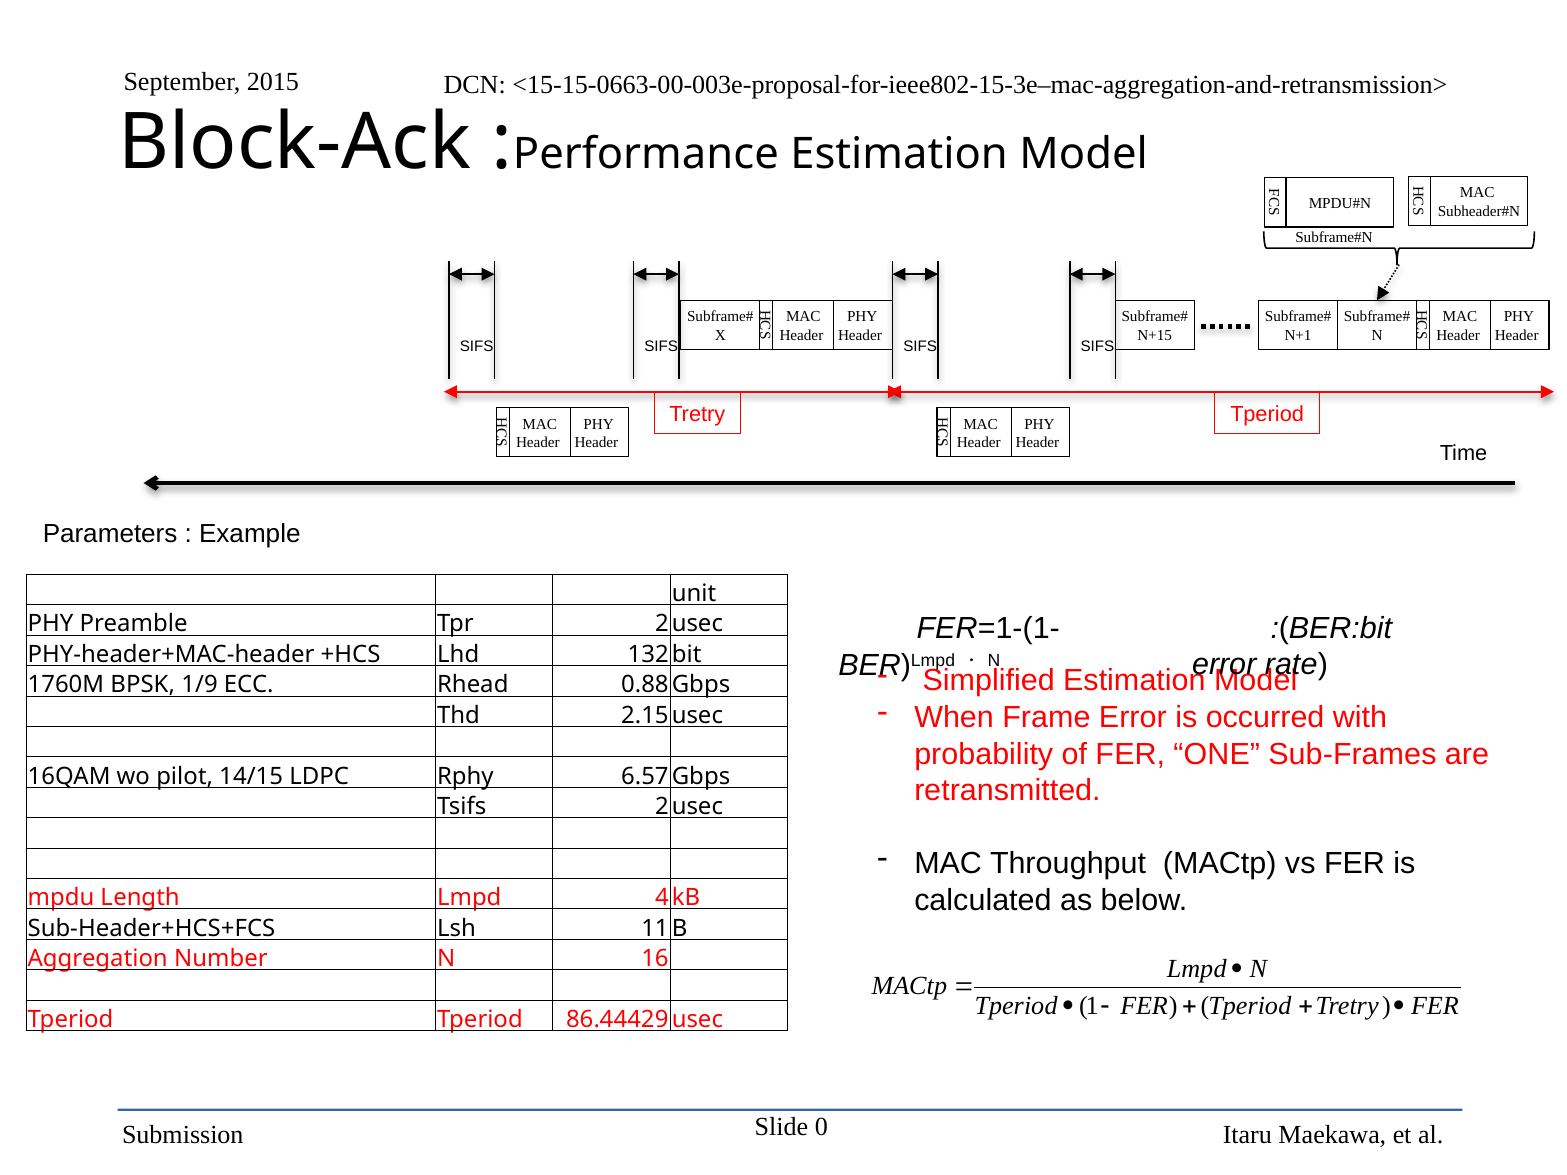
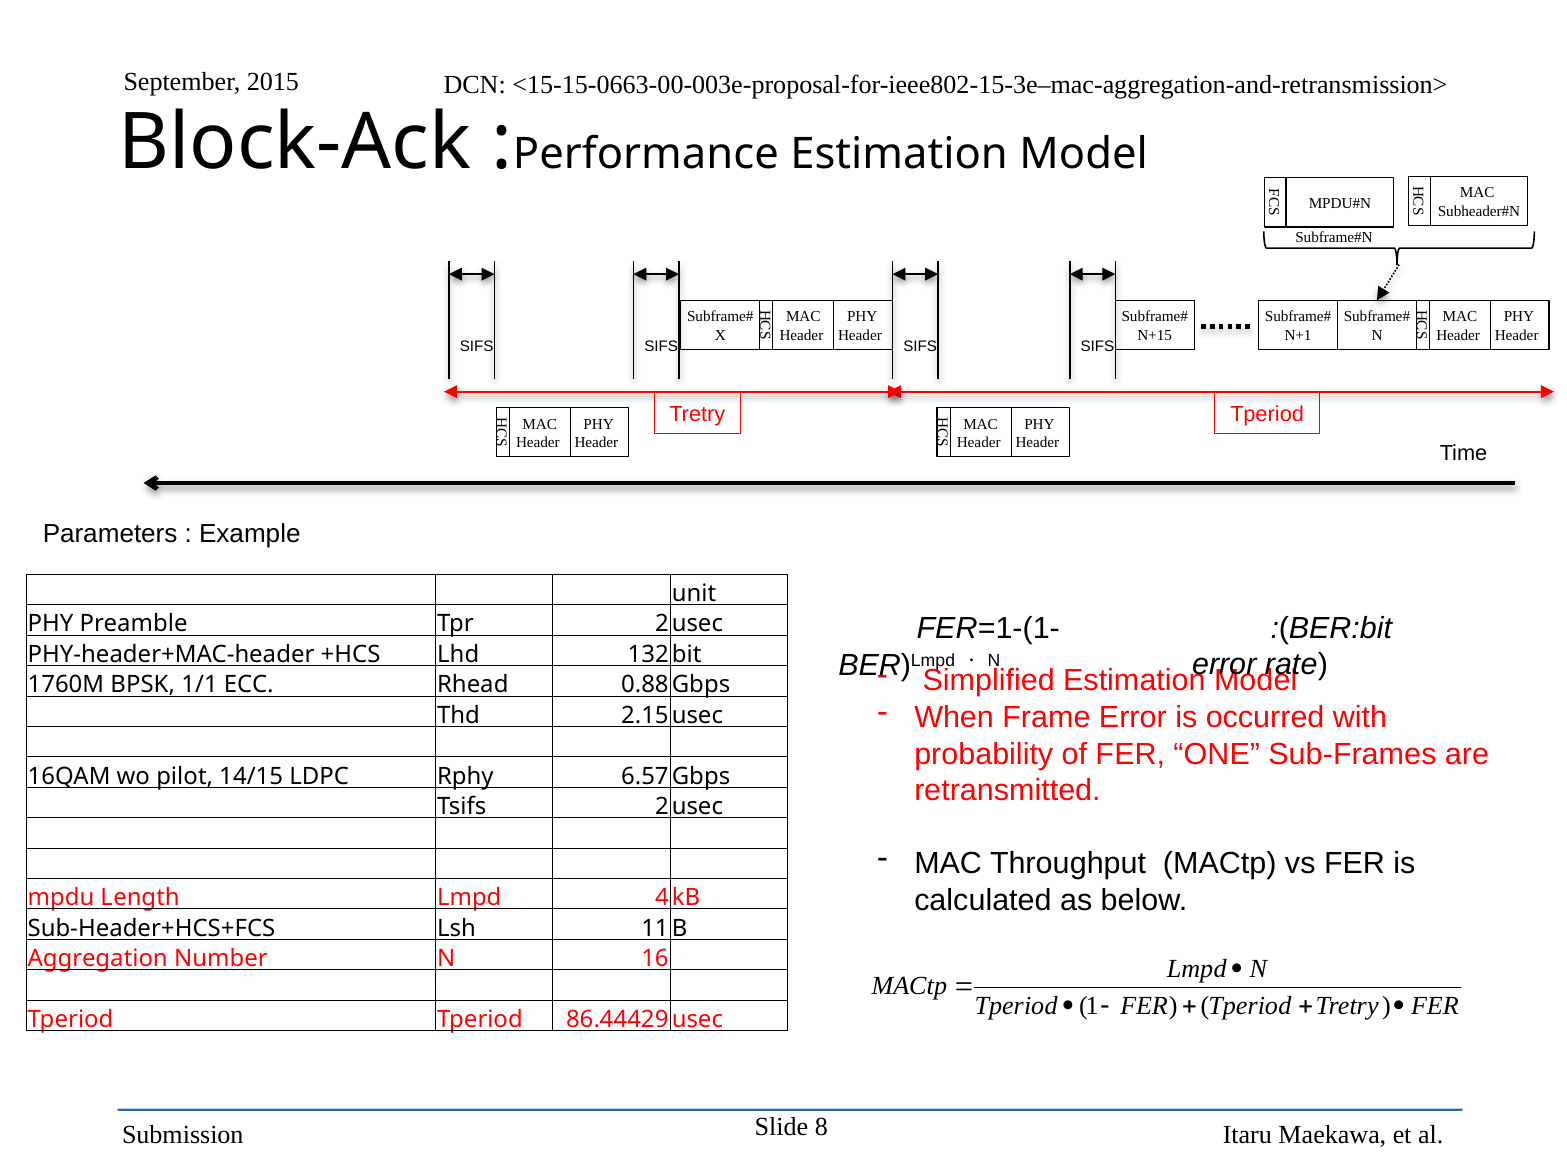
1/9: 1/9 -> 1/1 (200, 685)
0: 0 -> 8 (821, 1127)
